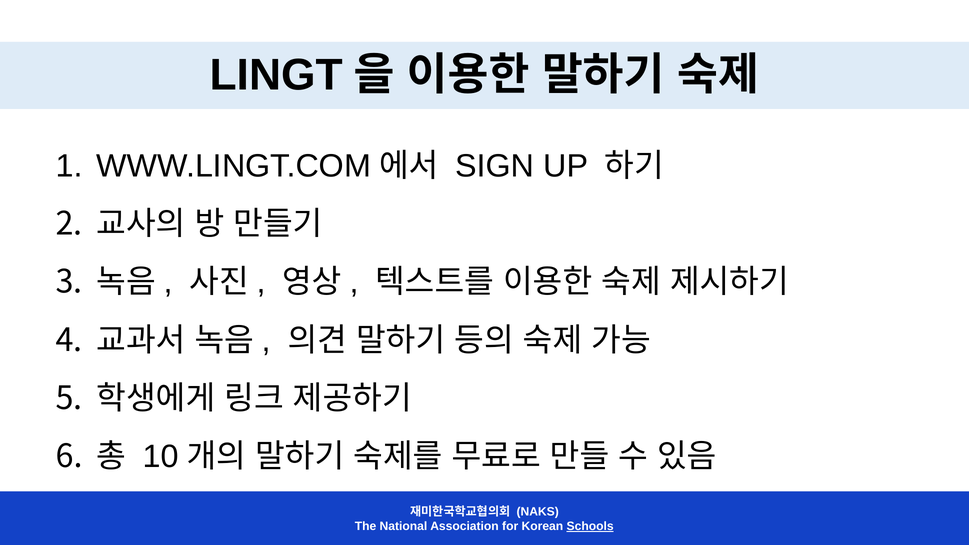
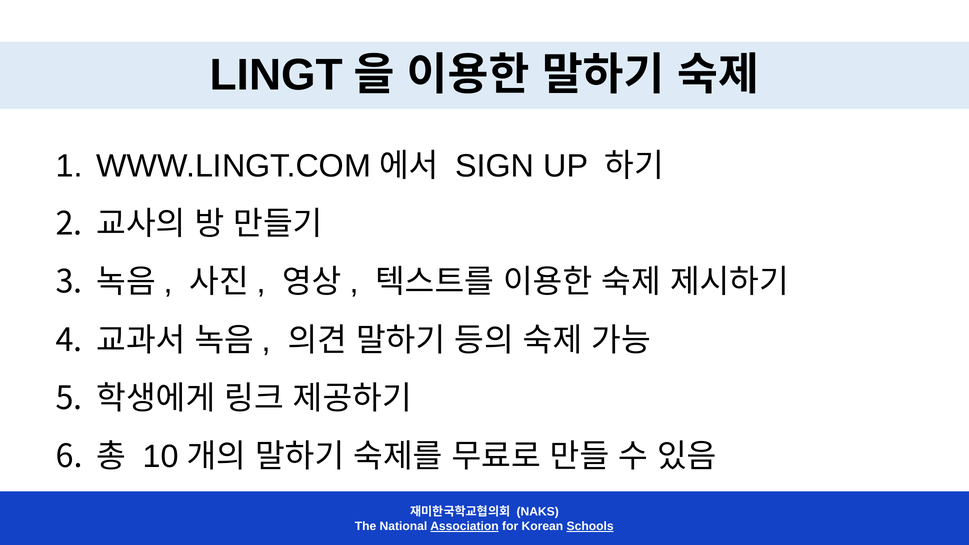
Association underline: none -> present (464, 526)
